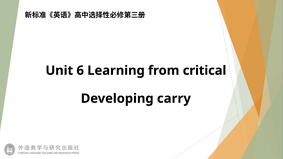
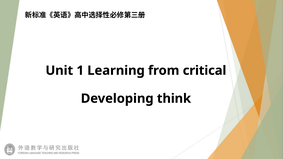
6: 6 -> 1 (80, 71)
carry: carry -> think (174, 99)
